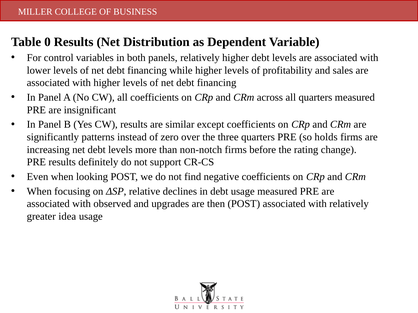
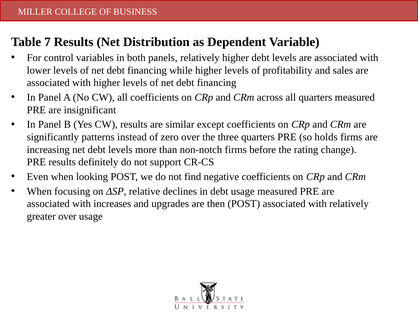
0: 0 -> 7 (47, 42)
observed: observed -> increases (112, 204)
greater idea: idea -> over (67, 217)
